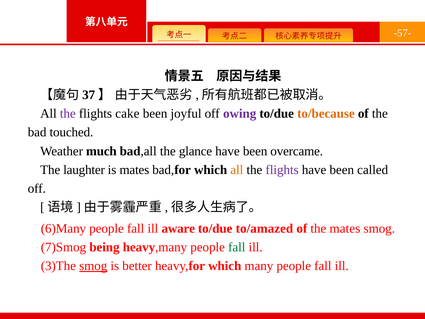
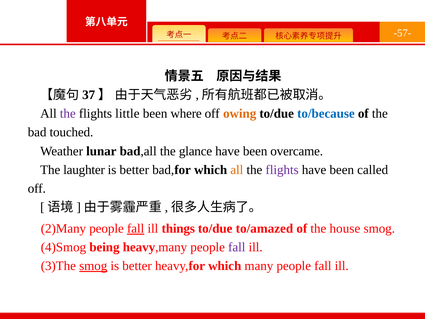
cake: cake -> little (127, 114)
joyful: joyful -> where (186, 114)
owing colour: purple -> orange (240, 114)
to/because colour: orange -> blue (326, 114)
much: much -> lunar (101, 151)
mates: mates -> better (134, 170)
6)Many: 6)Many -> 2)Many (63, 228)
fall underline: none -> present (136, 228)
aware: aware -> things (178, 228)
the mates: mates -> house (345, 228)
7)Smog: 7)Smog -> 4)Smog (63, 247)
fall colour: green -> purple (237, 247)
